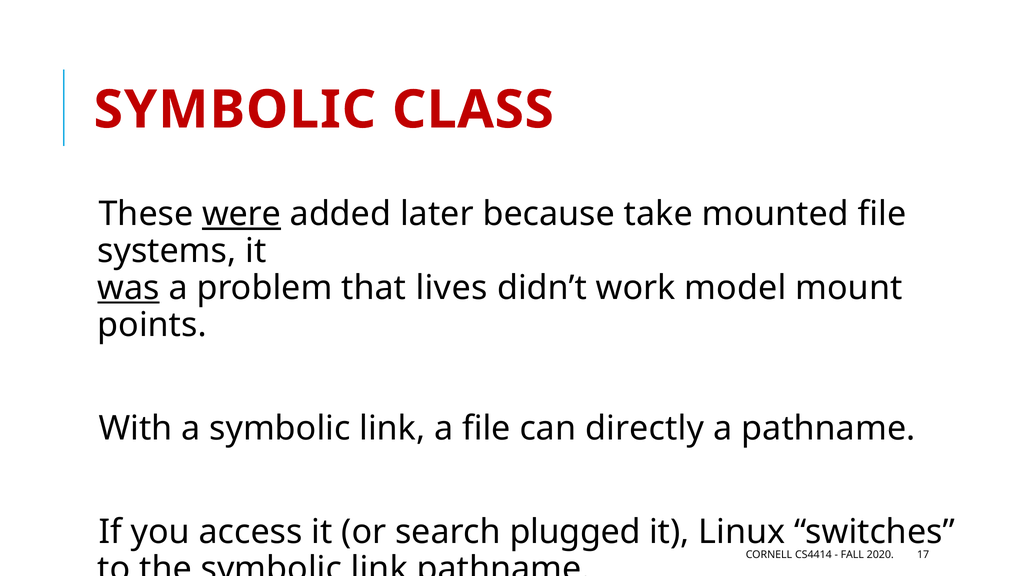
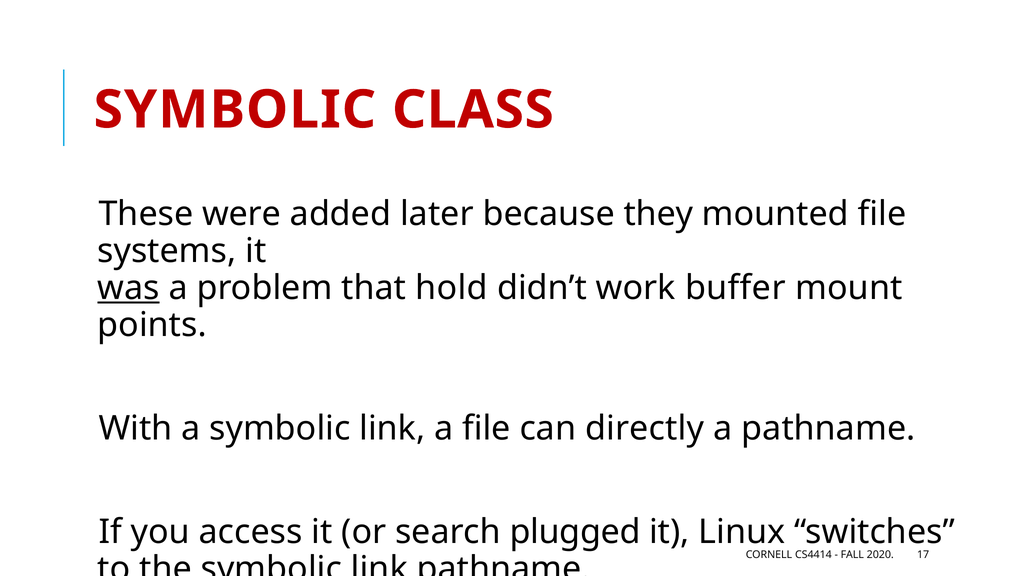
were underline: present -> none (242, 214)
take: take -> they (658, 214)
lives: lives -> hold (452, 288)
model: model -> buffer (735, 288)
